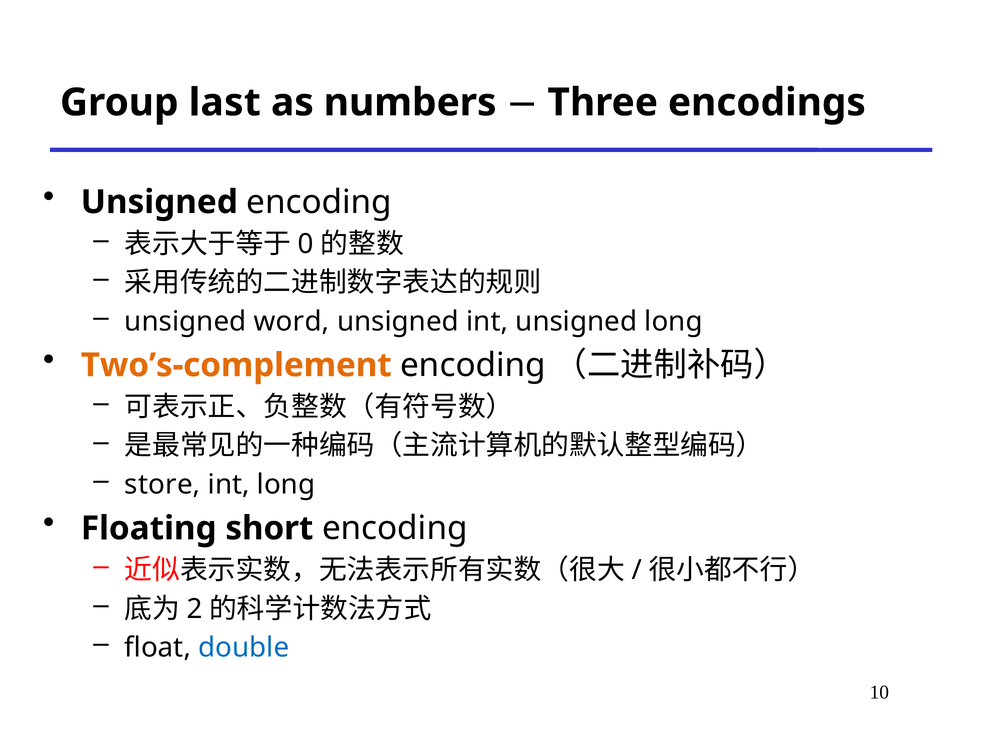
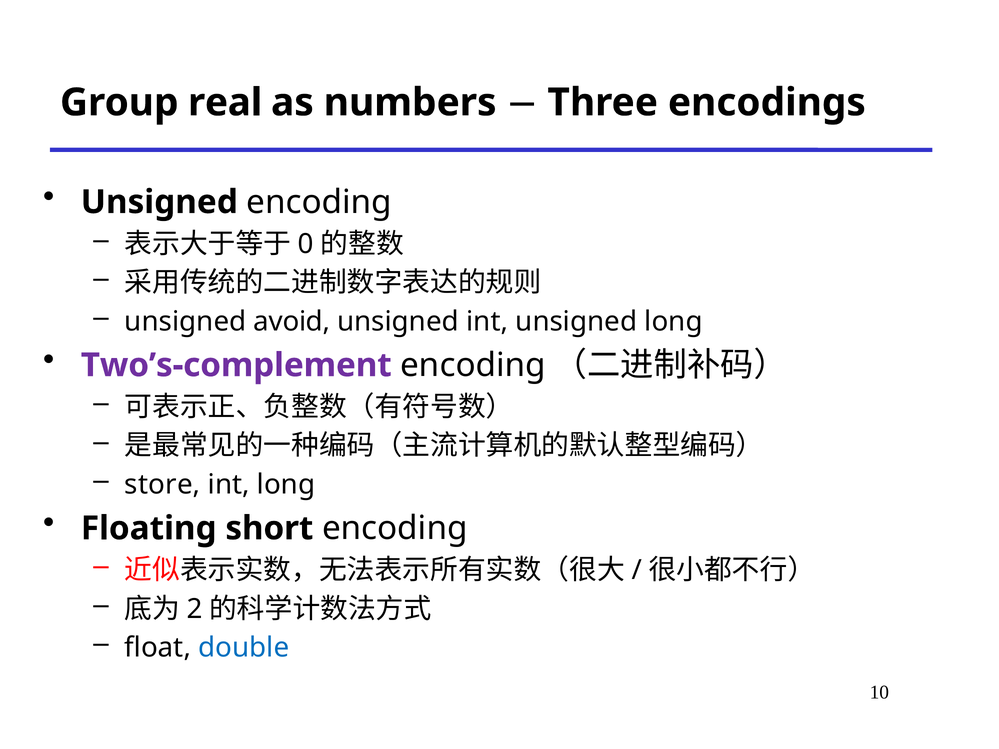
last: last -> real (225, 103)
word: word -> avoid (292, 322)
Two’s-complement colour: orange -> purple (236, 365)
